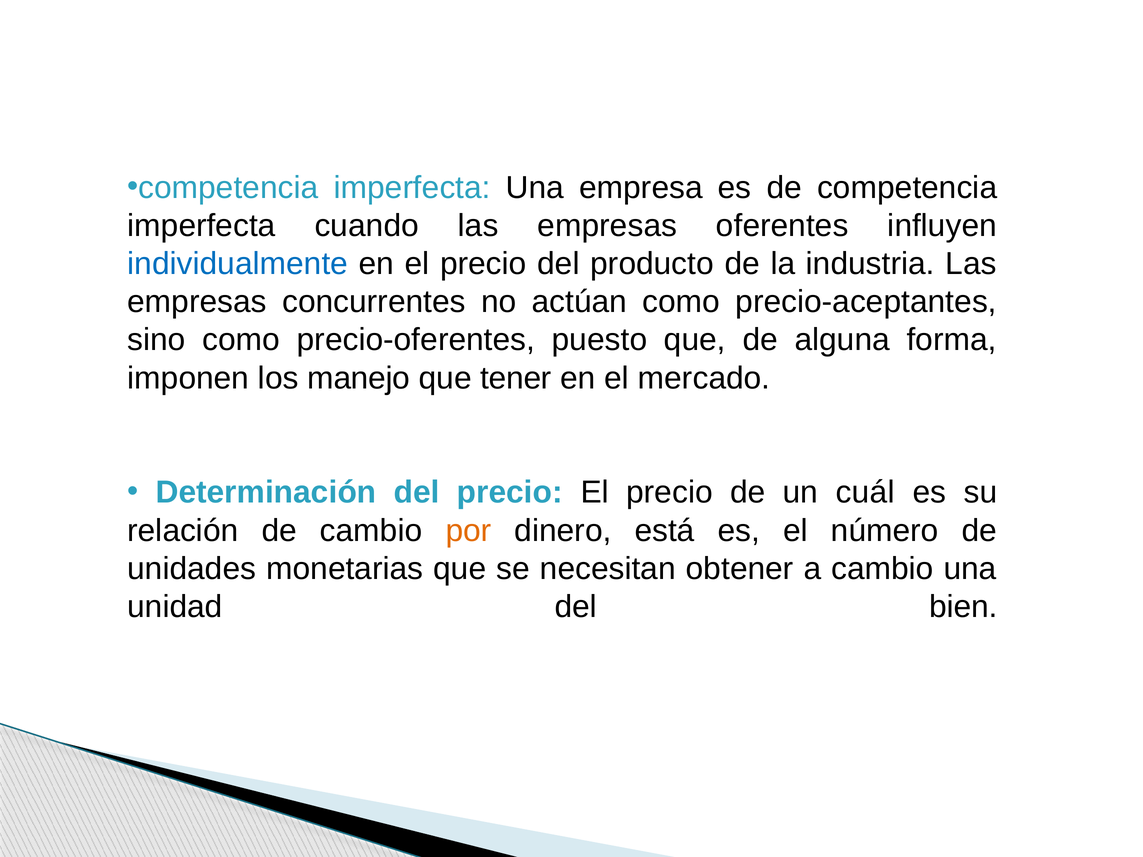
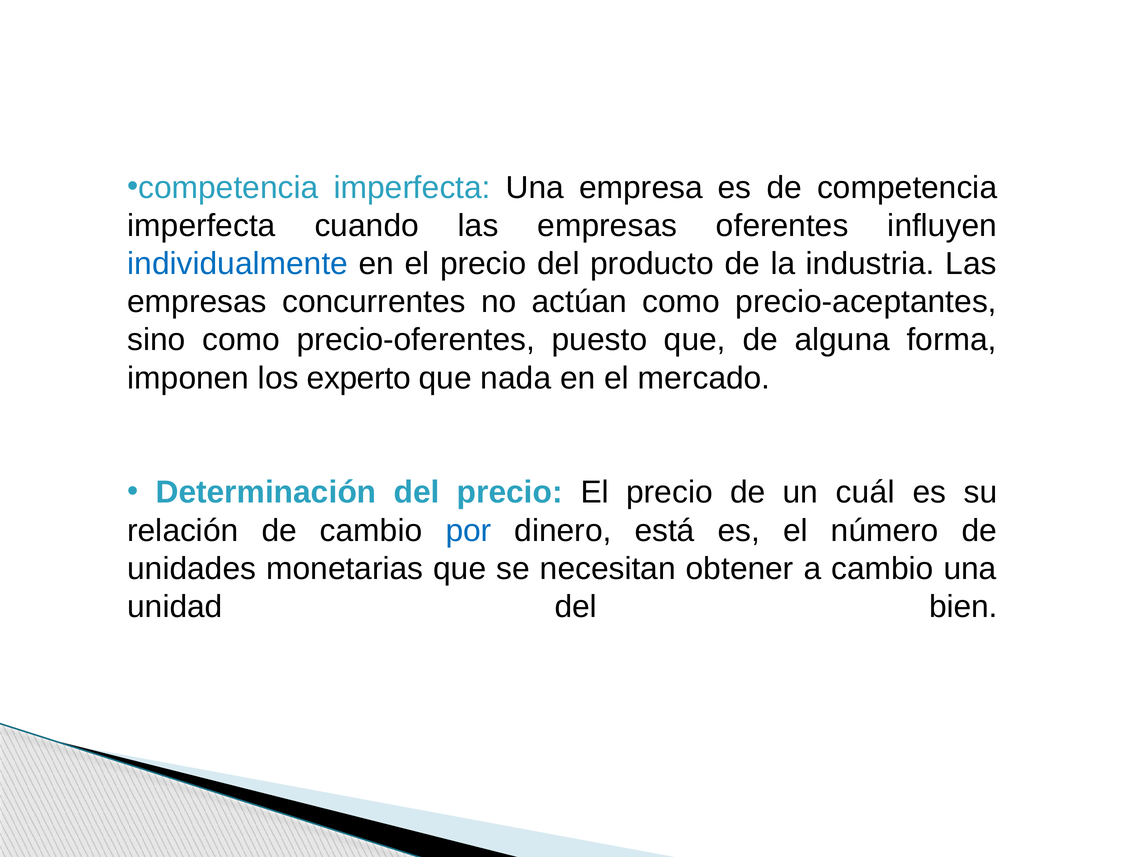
manejo: manejo -> experto (359, 378)
tener: tener -> nada (516, 378)
por colour: orange -> blue (468, 531)
